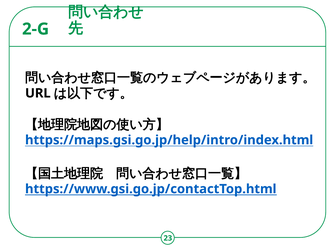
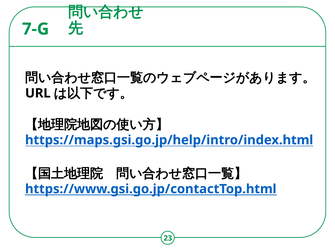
2-G: 2-G -> 7-G (36, 29)
